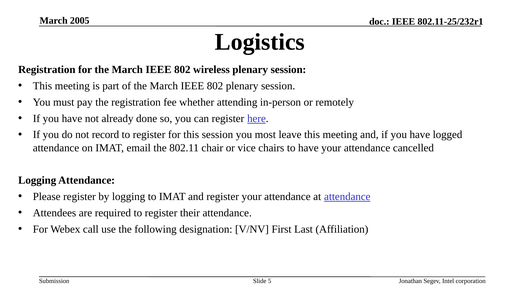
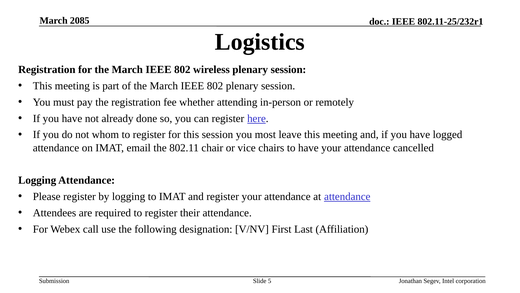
2005: 2005 -> 2085 (80, 21)
record: record -> whom (105, 135)
